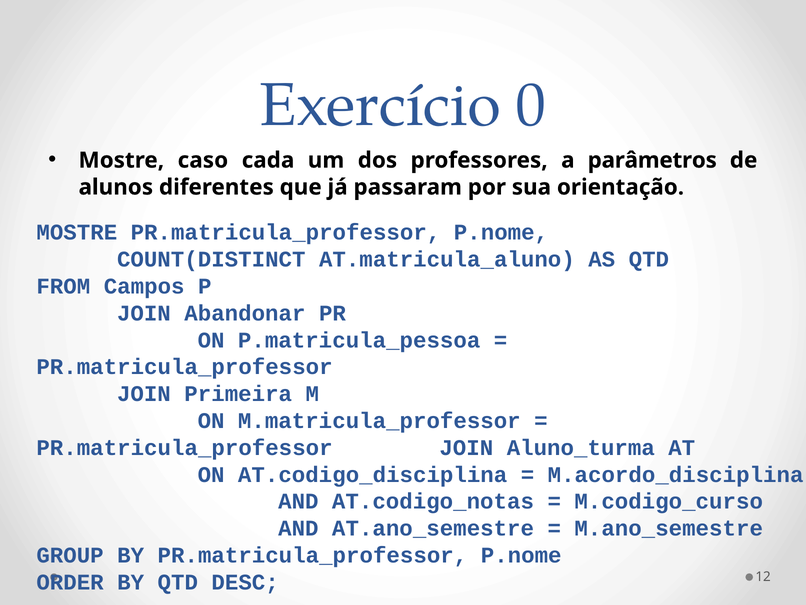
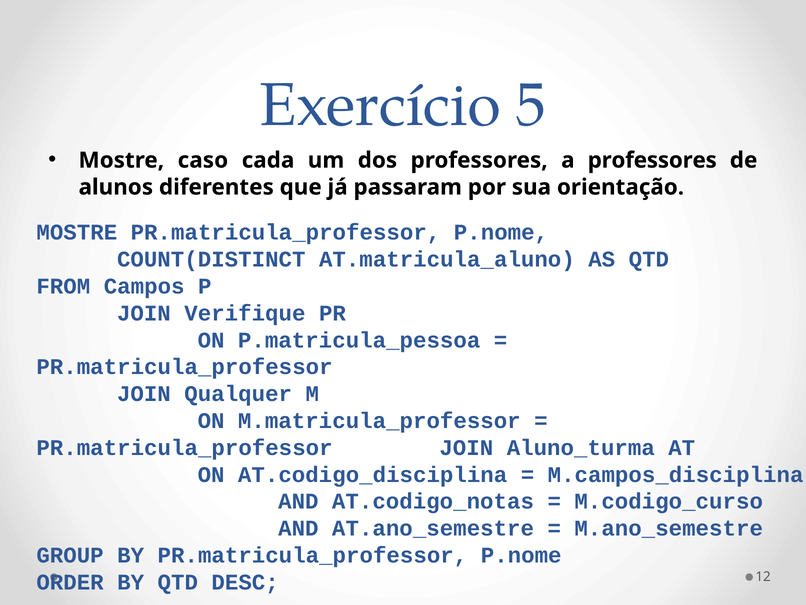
0: 0 -> 5 (531, 105)
a parâmetros: parâmetros -> professores (652, 160)
Abandonar: Abandonar -> Verifique (245, 313)
Primeira: Primeira -> Qualquer (238, 394)
M.acordo_disciplina: M.acordo_disciplina -> M.campos_disciplina (676, 474)
